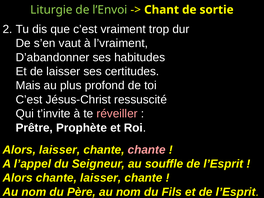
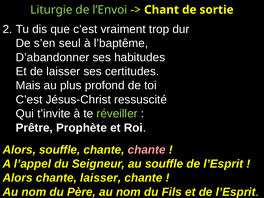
vaut: vaut -> seul (70, 43)
l’vraiment: l’vraiment -> l’baptême (121, 43)
réveiller colour: pink -> light green (117, 114)
Alors laisser: laisser -> souffle (60, 150)
